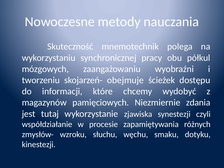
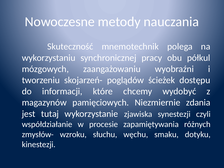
obejmuje: obejmuje -> poglądów (125, 80)
